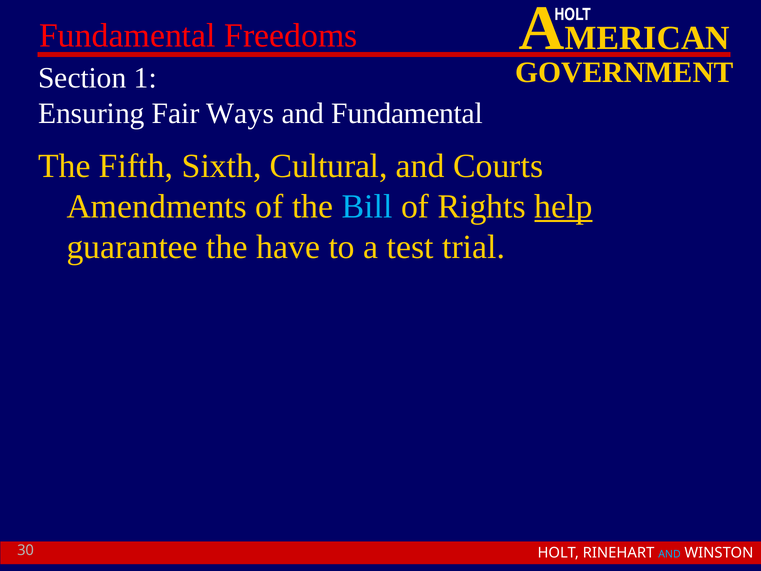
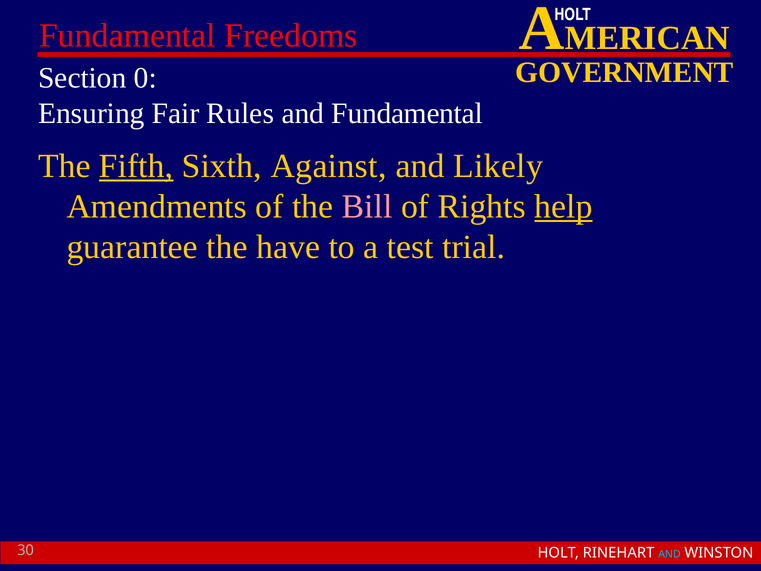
1: 1 -> 0 (145, 78)
Ways: Ways -> Rules (240, 114)
Fifth underline: none -> present (136, 166)
Cultural: Cultural -> Against (329, 166)
Courts: Courts -> Likely (498, 166)
Bill colour: light blue -> pink (367, 207)
